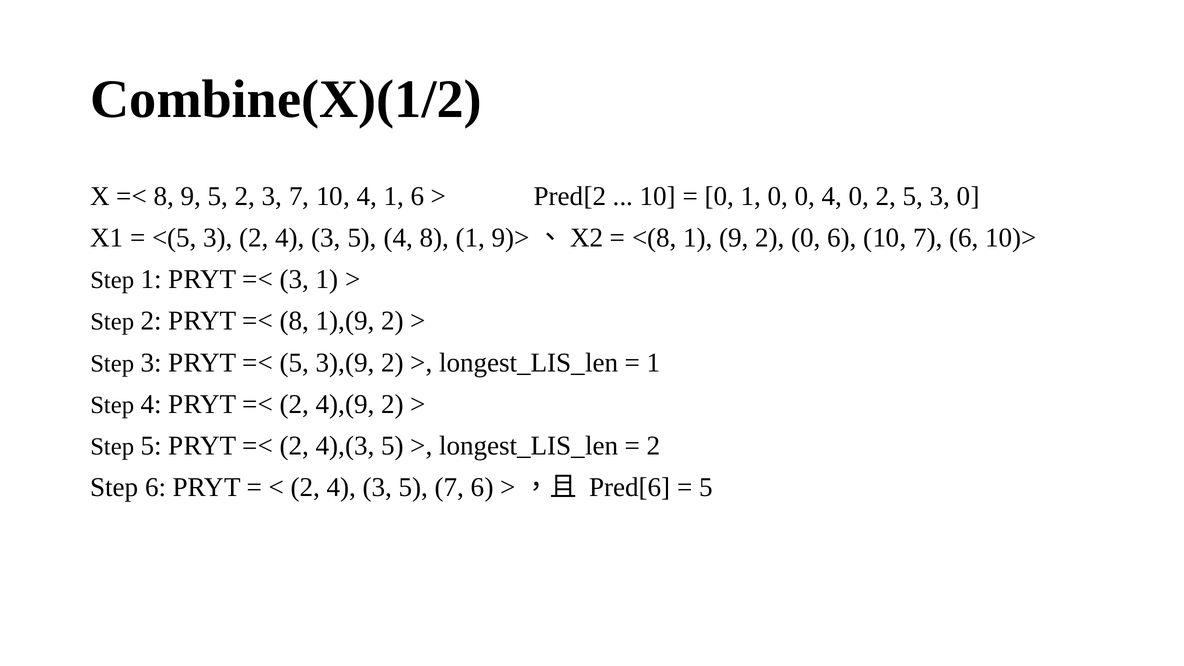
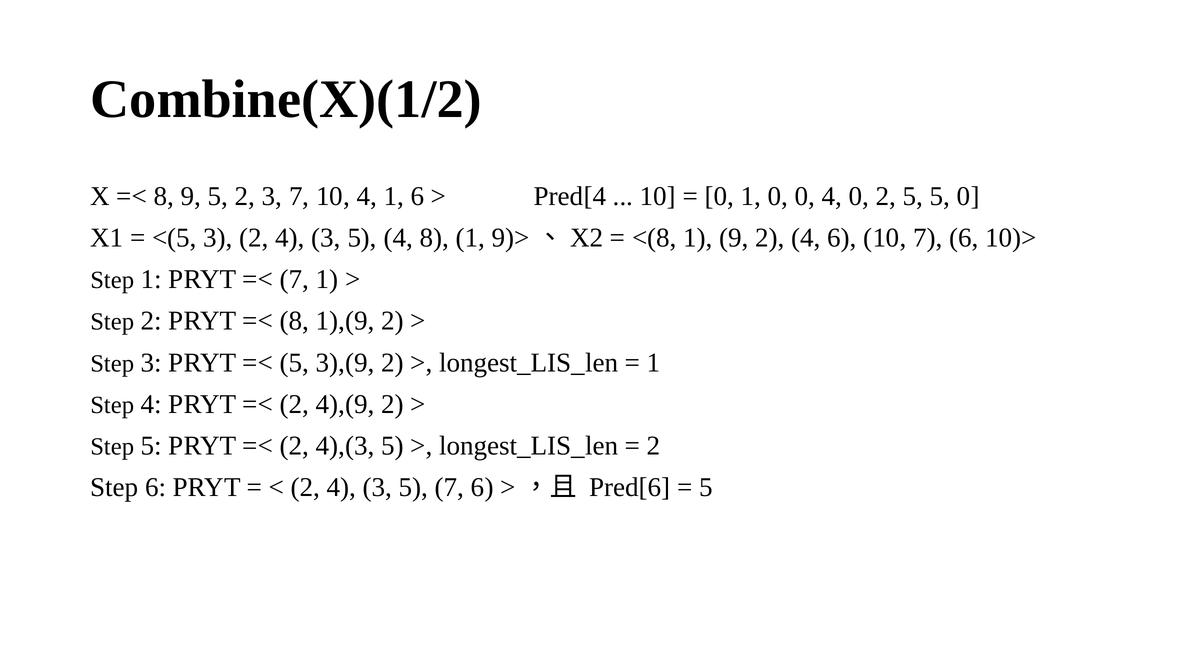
Pred[2: Pred[2 -> Pred[4 (570, 196)
5 3: 3 -> 5 (940, 196)
9 2 0: 0 -> 4 (806, 238)
3: 3 -> 7 (294, 279)
